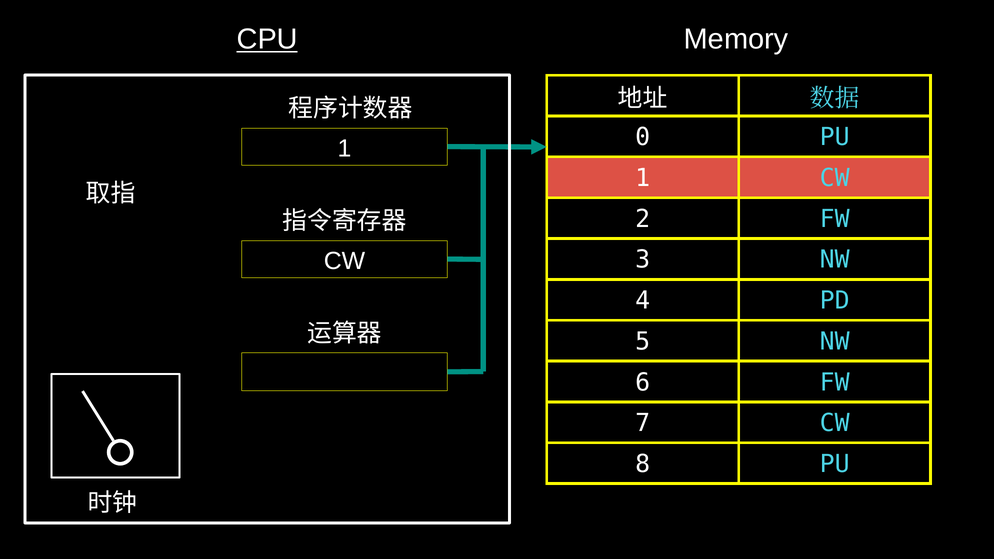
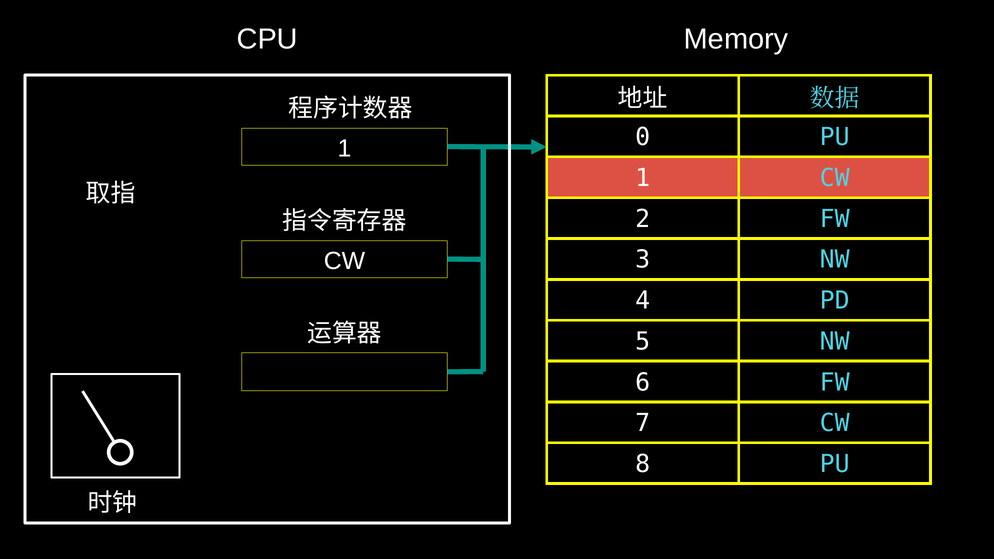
CPU underline: present -> none (267, 39)
